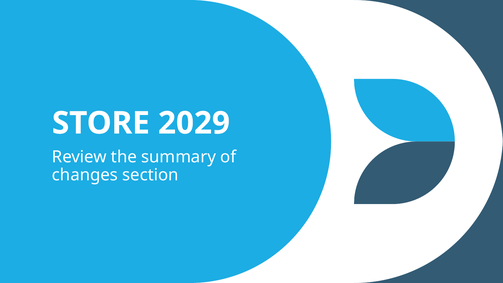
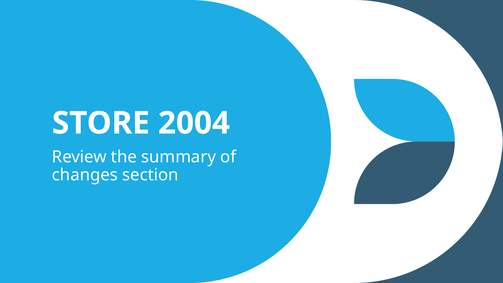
2029: 2029 -> 2004 (194, 123)
